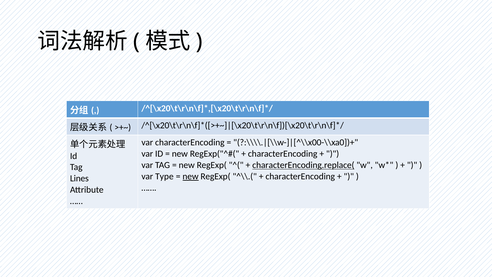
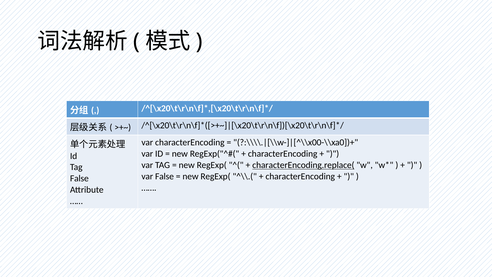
var Type: Type -> False (164, 176)
new underline: present -> none (191, 176)
Lines: Lines -> False (79, 178)
